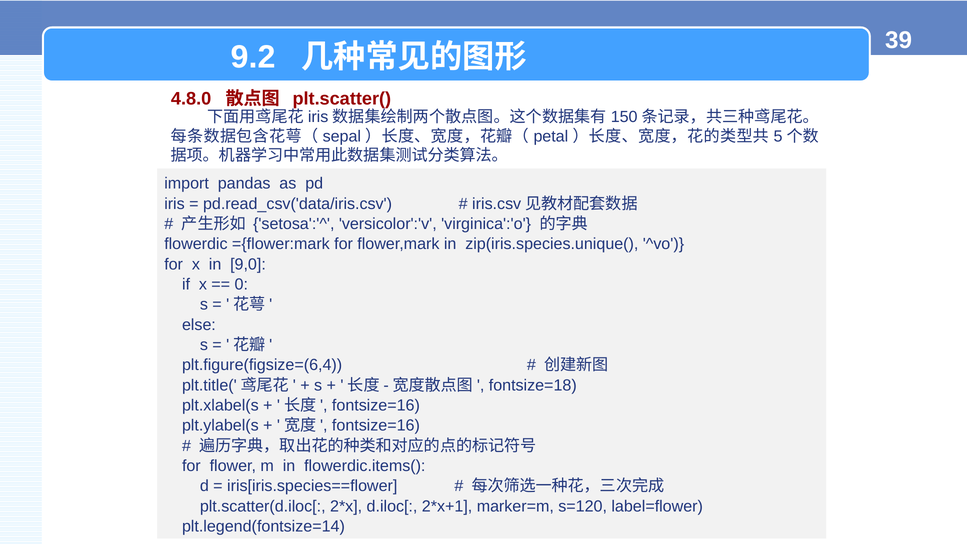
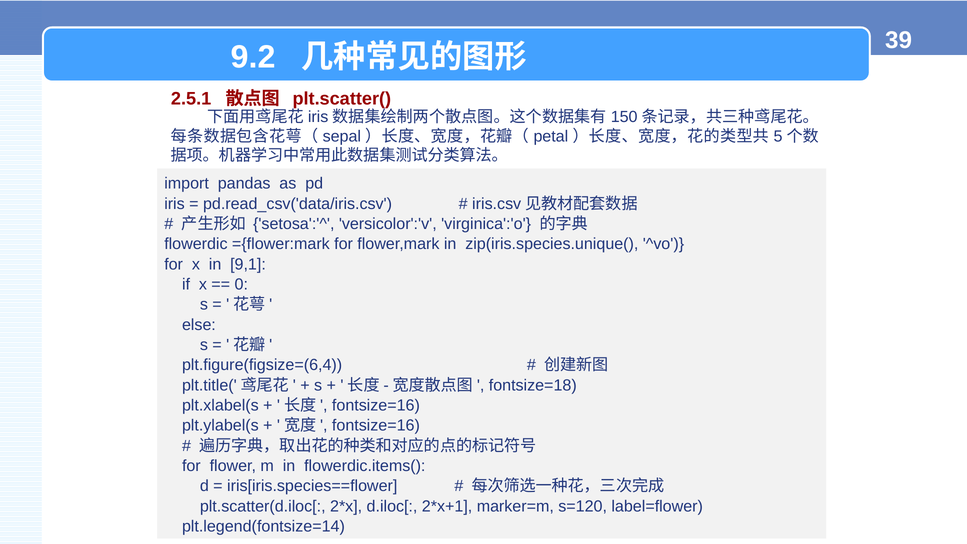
4.8.0: 4.8.0 -> 2.5.1 (191, 99)
9,0: 9,0 -> 9,1 (248, 264)
